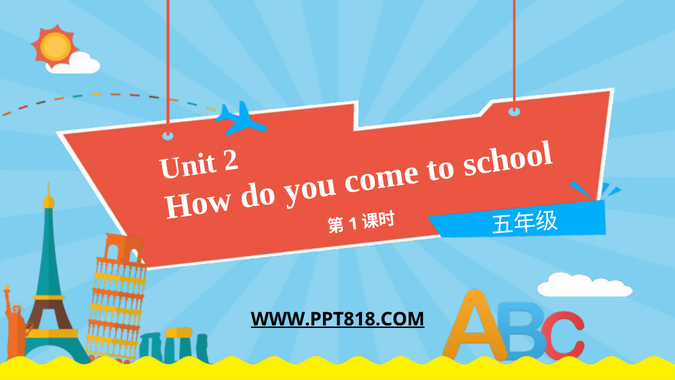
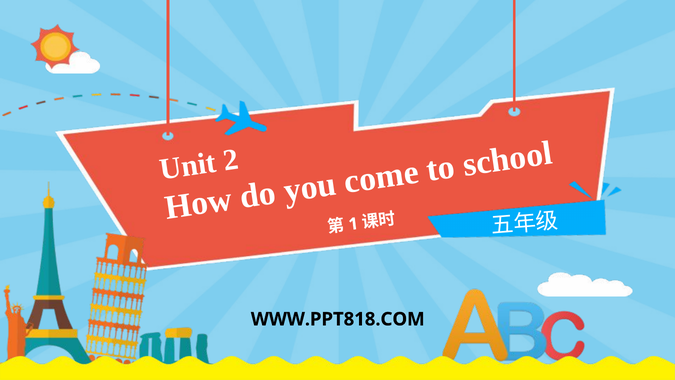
WWW.PPT818.COM underline: present -> none (338, 319)
